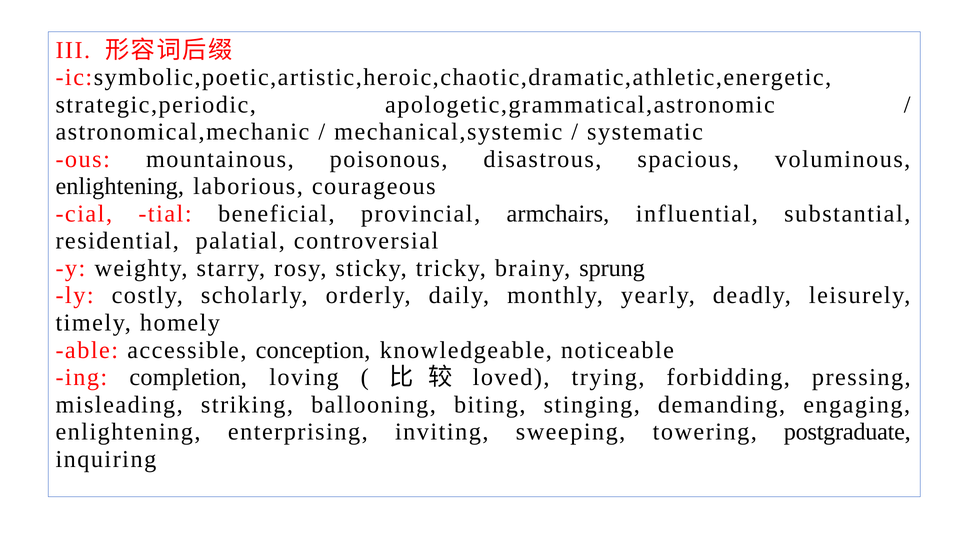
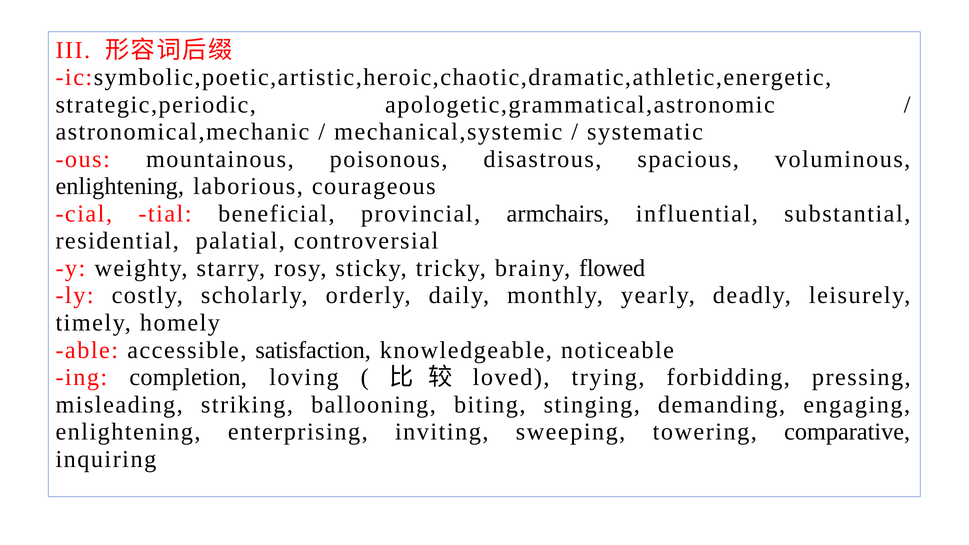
sprung: sprung -> flowed (612, 268)
conception: conception -> satisfaction (313, 350)
postgraduate: postgraduate -> comparative (847, 432)
